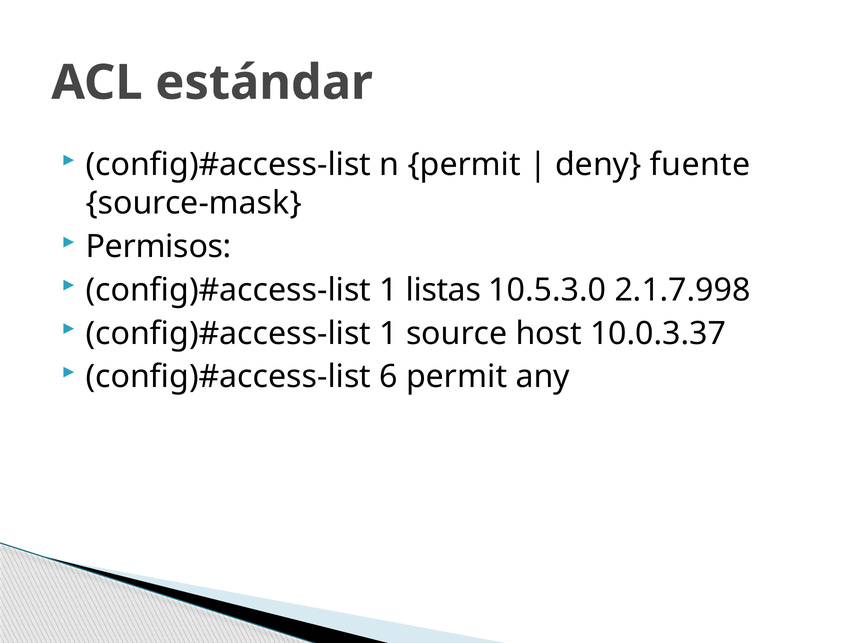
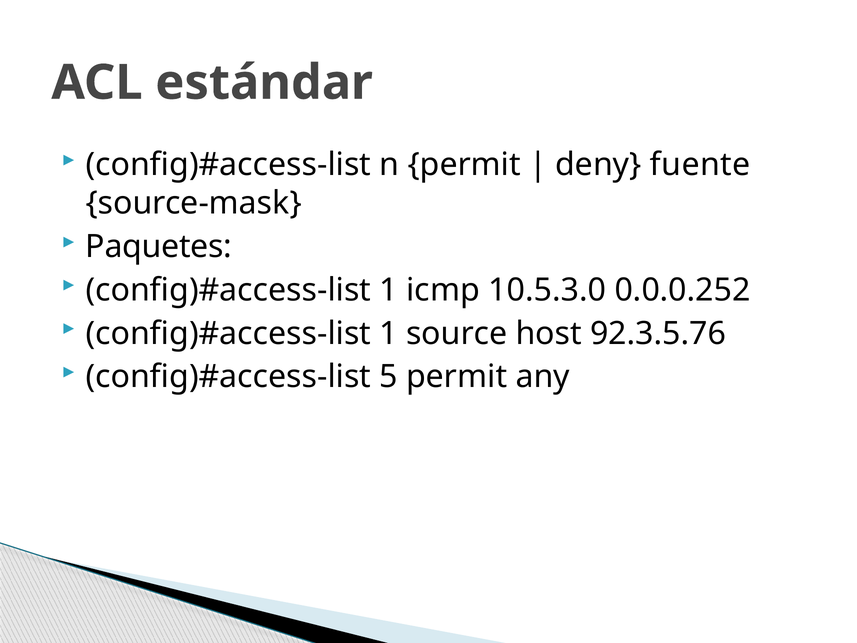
Permisos: Permisos -> Paquetes (159, 247)
listas: listas -> icmp (443, 290)
2.1.7.998: 2.1.7.998 -> 0.0.0.252 (683, 290)
10.0.3.37: 10.0.3.37 -> 92.3.5.76 (658, 333)
6: 6 -> 5 (389, 377)
